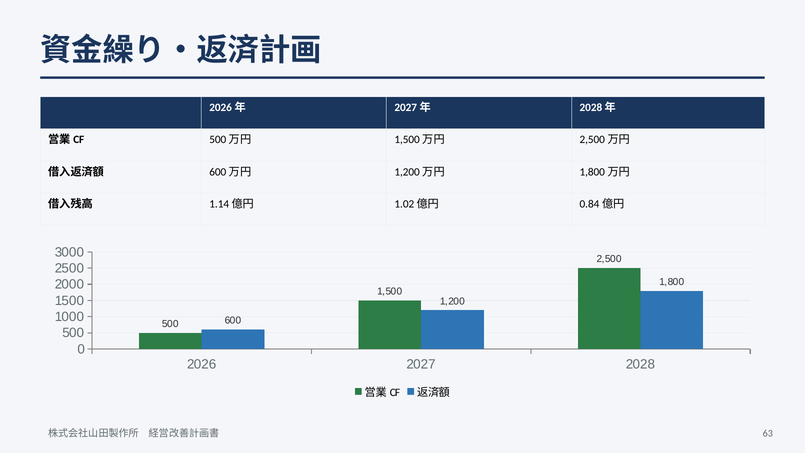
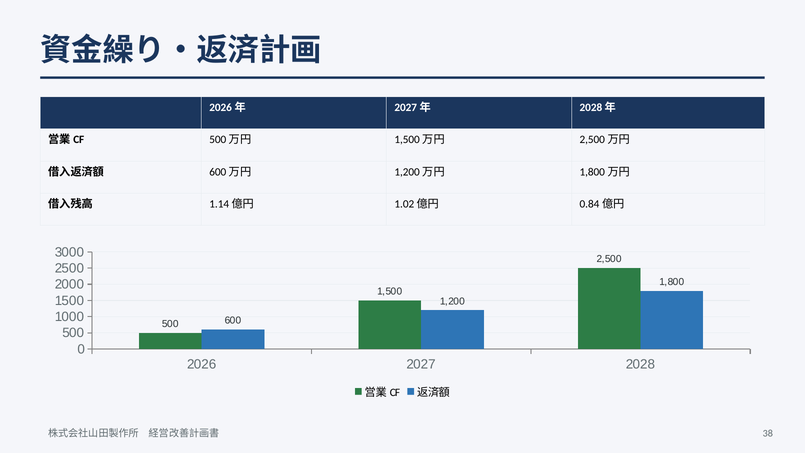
63: 63 -> 38 (768, 433)
